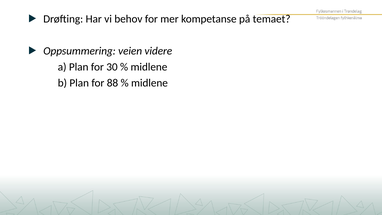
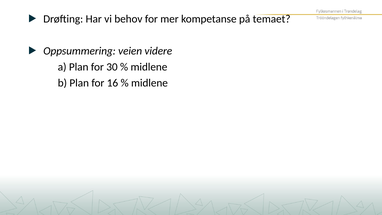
88: 88 -> 16 (112, 83)
